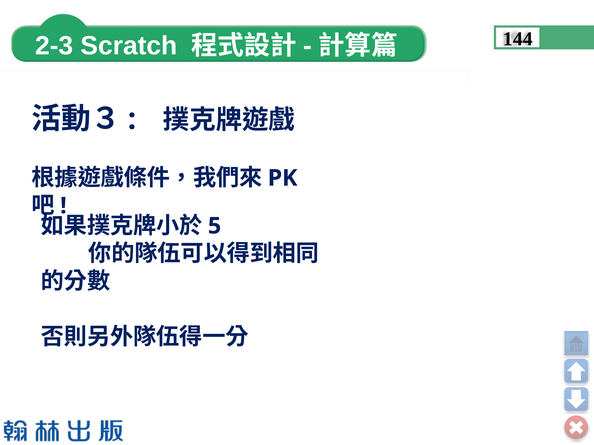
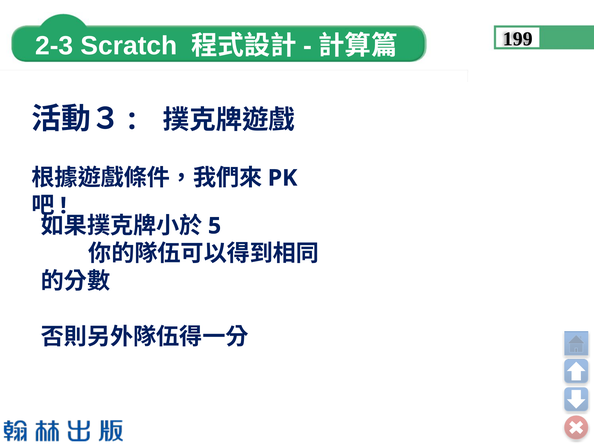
144: 144 -> 199 (518, 39)
